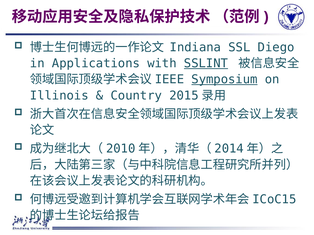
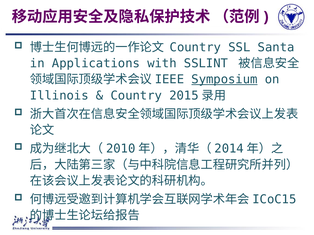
Indiana: Indiana -> Country (195, 47)
Diego: Diego -> Santa (276, 47)
SSLINT underline: present -> none (206, 63)
